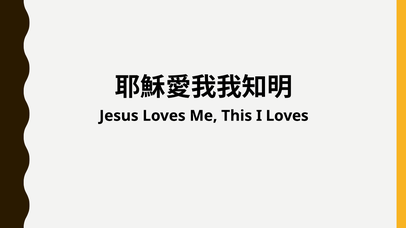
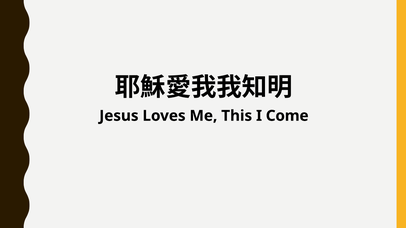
I Loves: Loves -> Come (287, 116)
